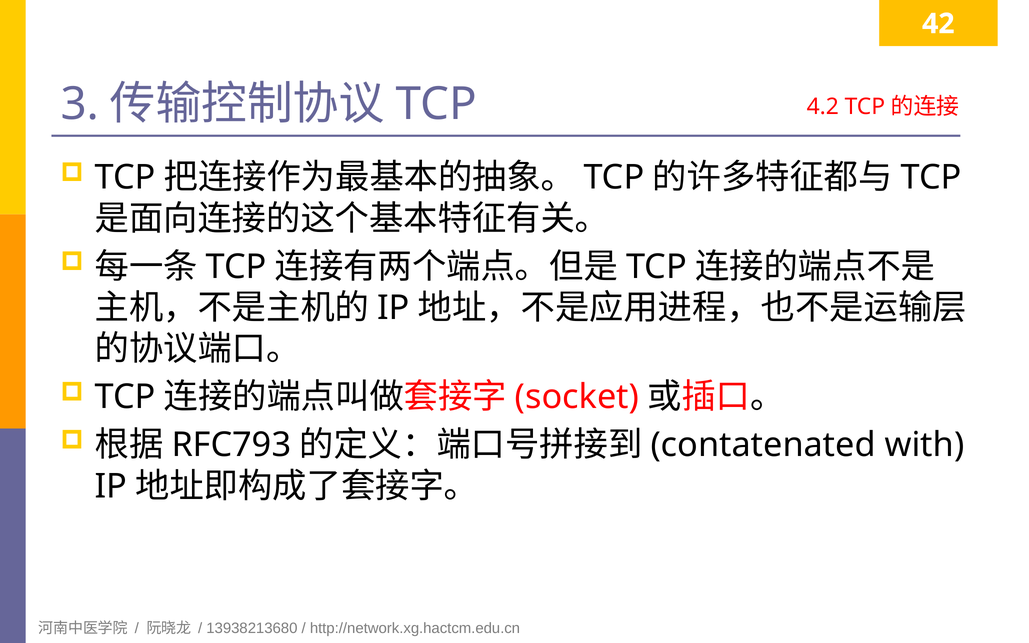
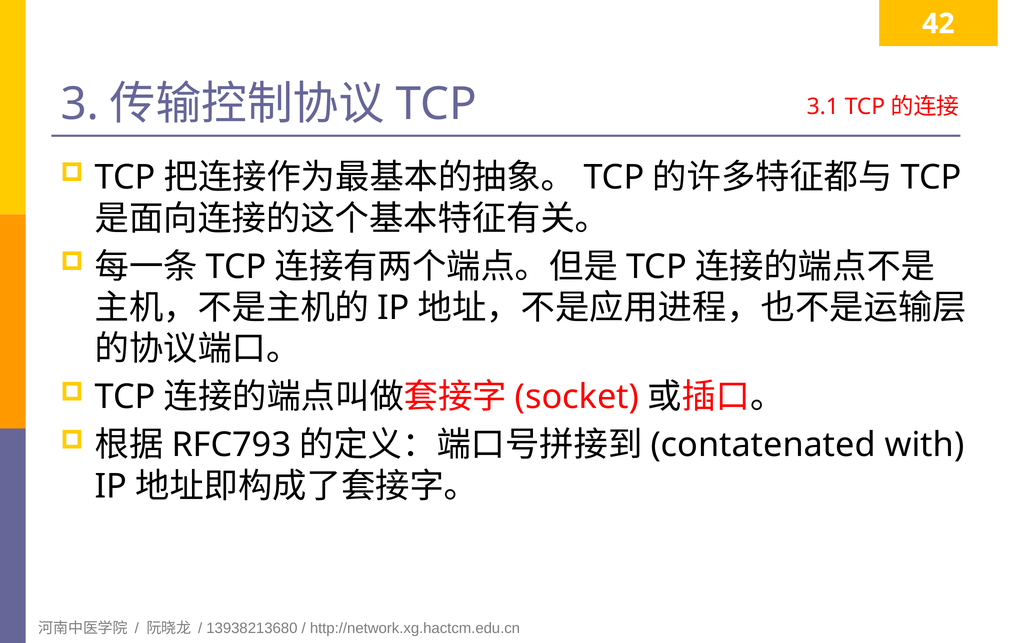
4.2: 4.2 -> 3.1 (823, 107)
